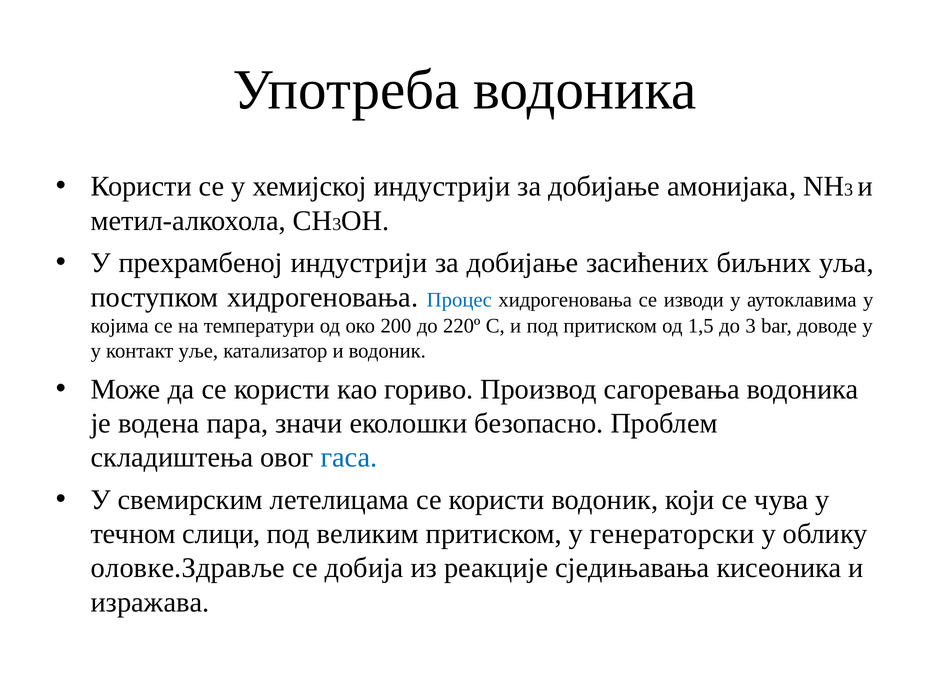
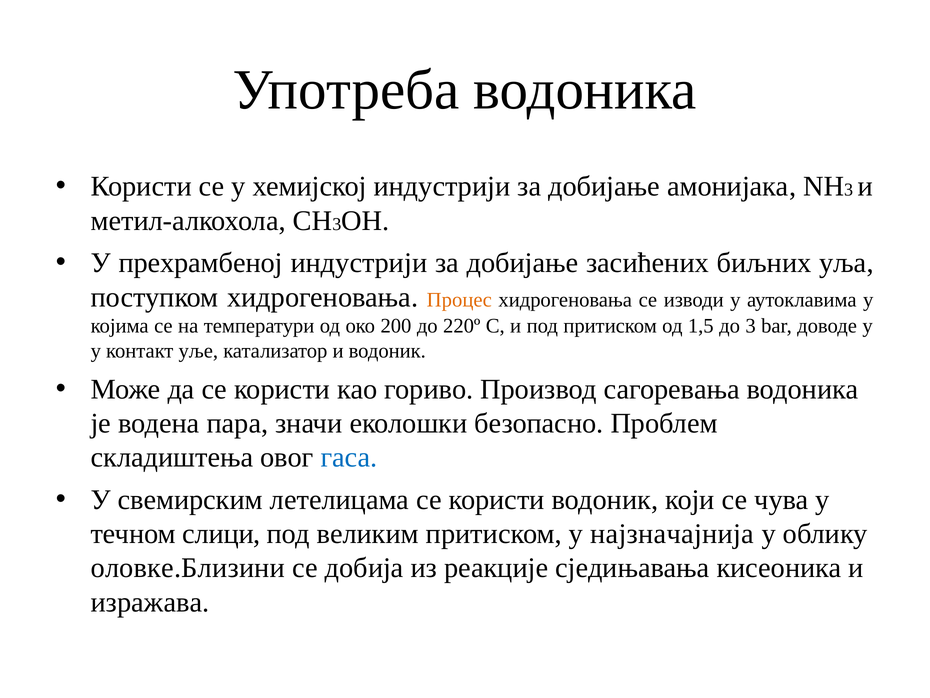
Процес colour: blue -> orange (459, 300)
генераторски: генераторски -> најзначајнија (672, 534)
оловке.Здравље: оловке.Здравље -> оловке.Близини (188, 568)
